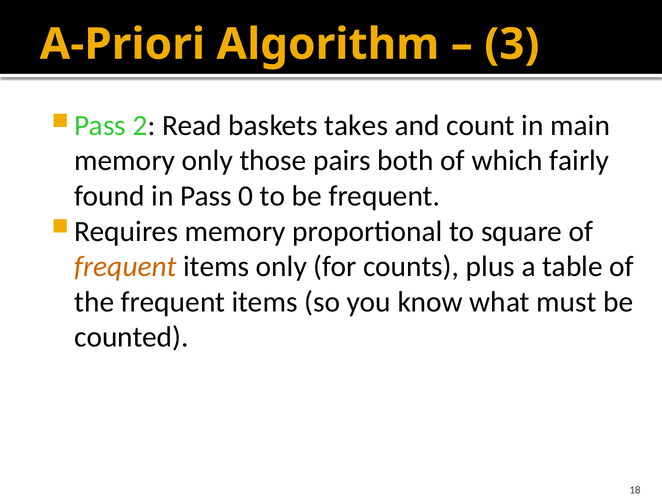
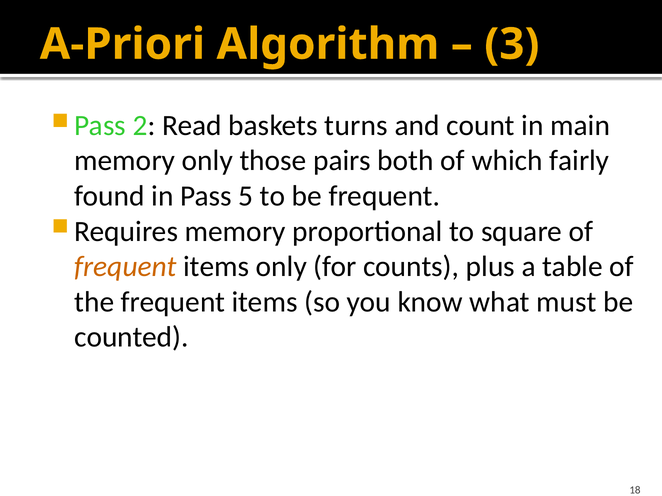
takes: takes -> turns (356, 126)
0: 0 -> 5 (246, 196)
